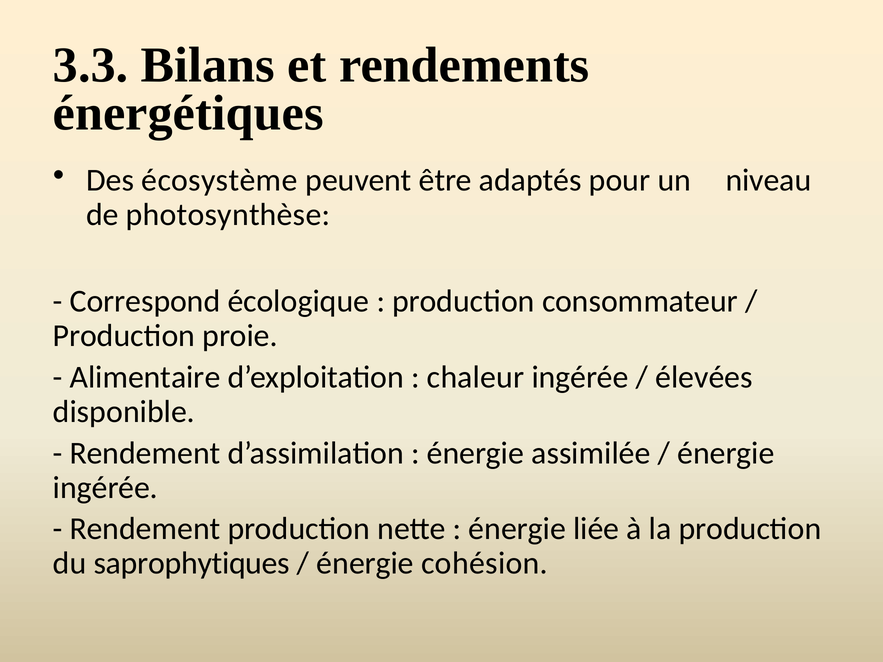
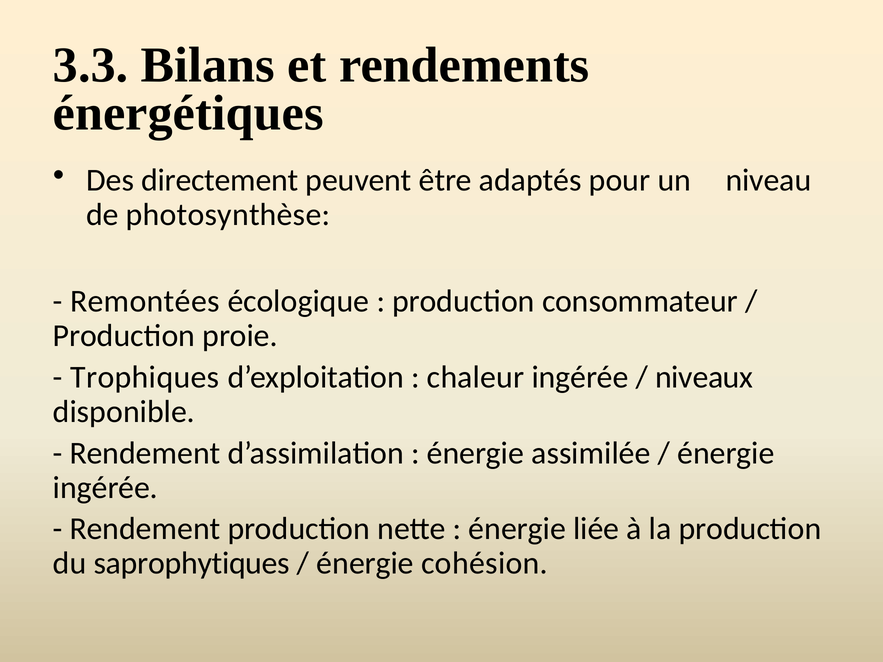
écosystème: écosystème -> directement (220, 180)
Correspond: Correspond -> Remontées (145, 301)
Alimentaire: Alimentaire -> Trophiques (145, 377)
élevées: élevées -> niveaux (704, 377)
